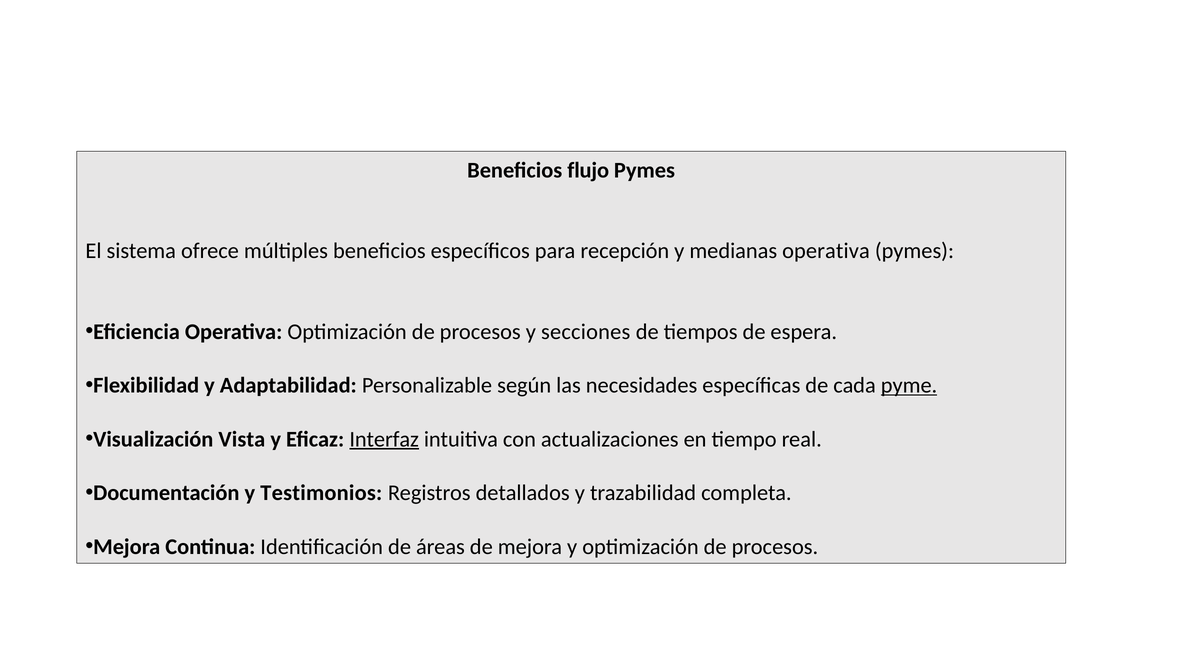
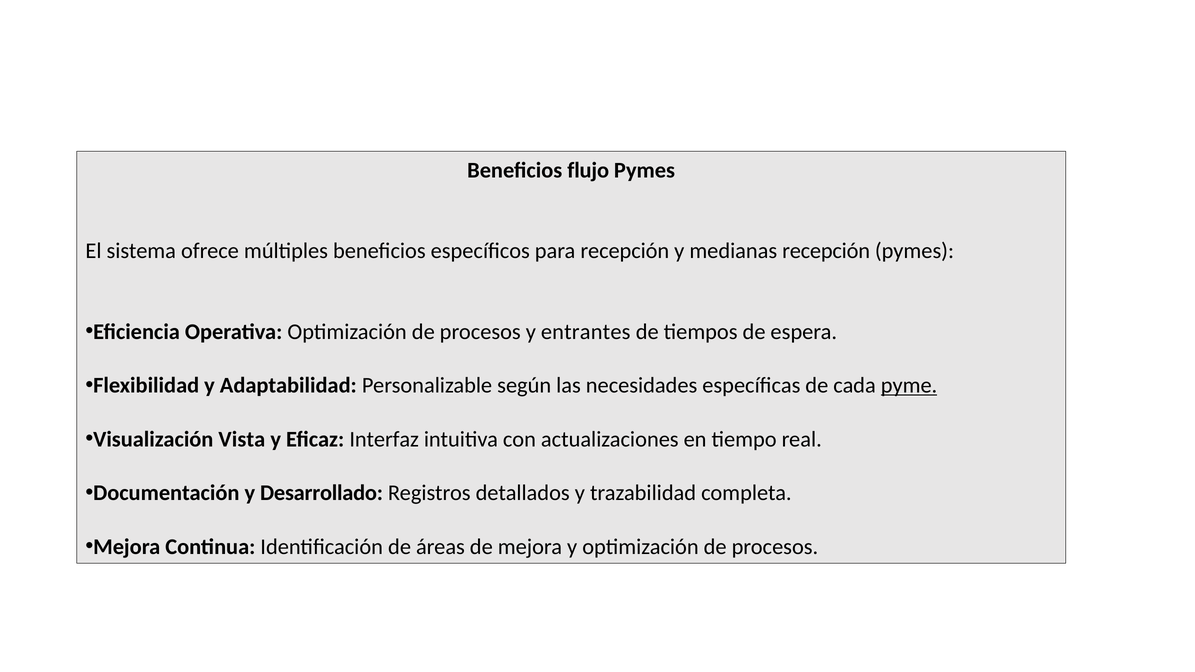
medianas operativa: operativa -> recepción (826, 251)
secciones: secciones -> entrantes (586, 332)
Interfaz underline: present -> none (384, 439)
Testimonios: Testimonios -> Desarrollado (322, 493)
